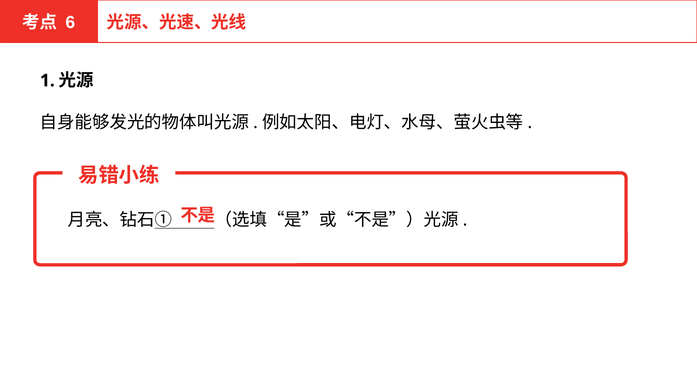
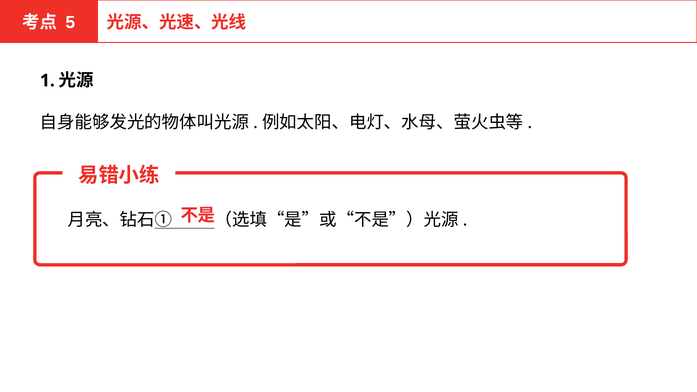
6: 6 -> 5 (70, 22)
